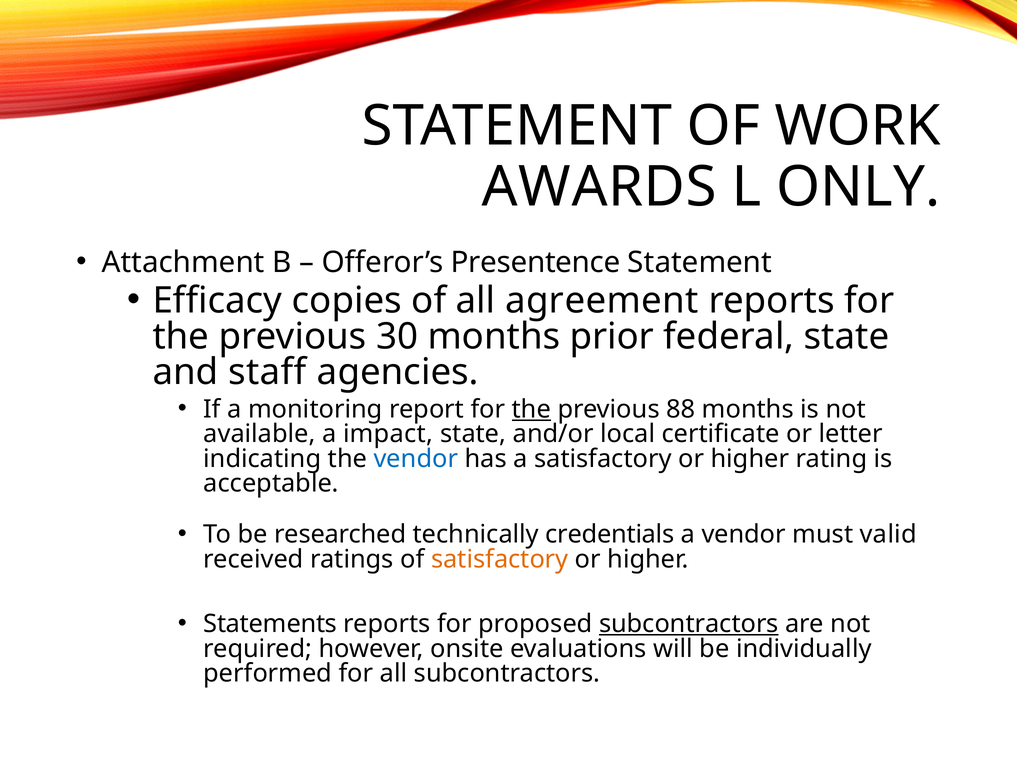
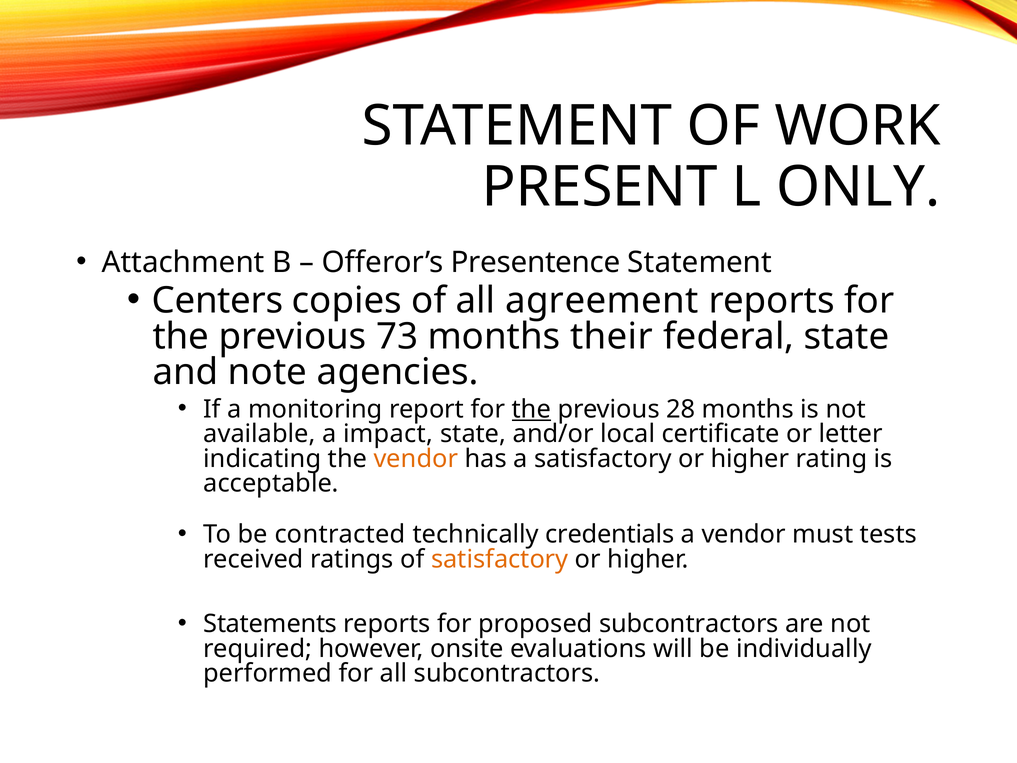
AWARDS: AWARDS -> PRESENT (600, 187)
Efficacy: Efficacy -> Centers (218, 301)
30: 30 -> 73 (397, 336)
prior: prior -> their (612, 336)
staff: staff -> note (267, 372)
88: 88 -> 28 (681, 409)
vendor colour: blue -> orange (416, 458)
researched: researched -> contracted (340, 534)
valid: valid -> tests (888, 534)
subcontractors underline: present -> none (689, 624)
